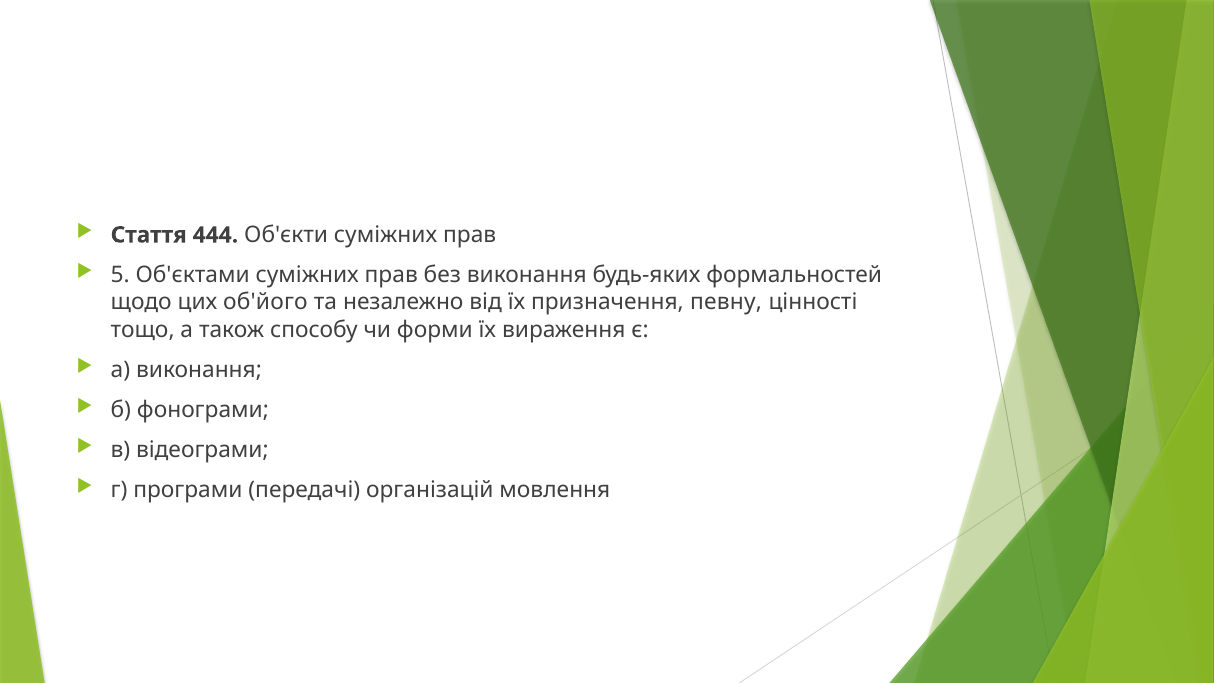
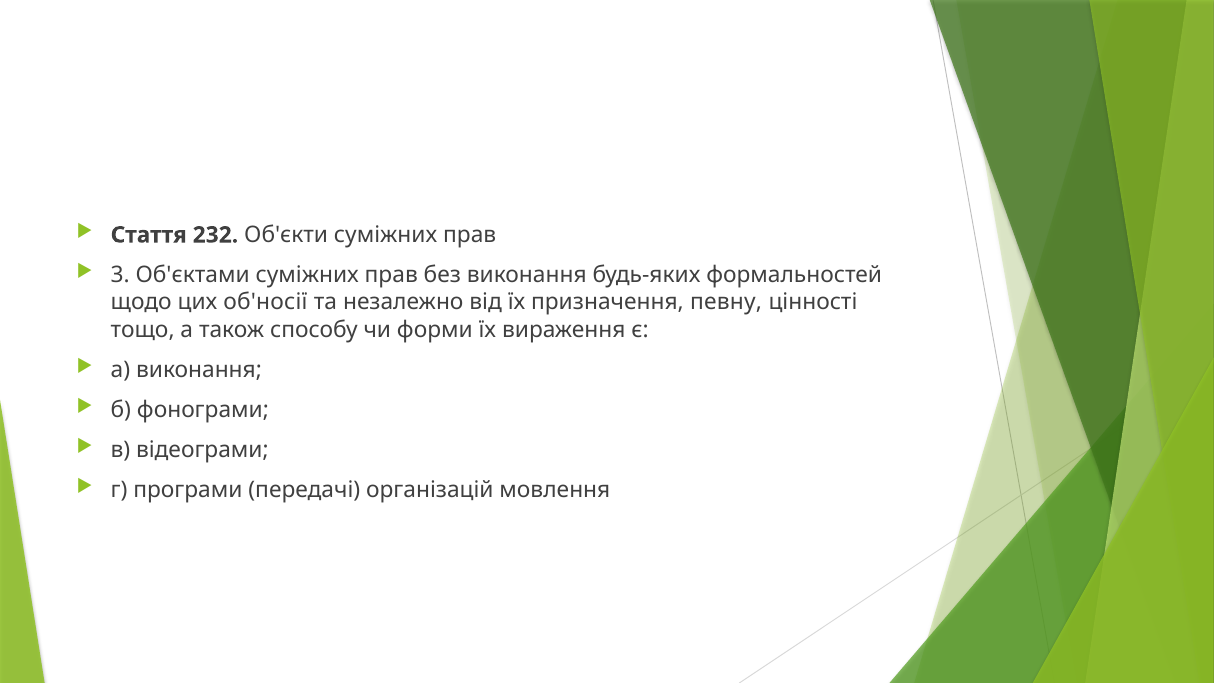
444: 444 -> 232 (215, 235)
5: 5 -> 3 (120, 275)
об'його: об'його -> об'носії (265, 302)
